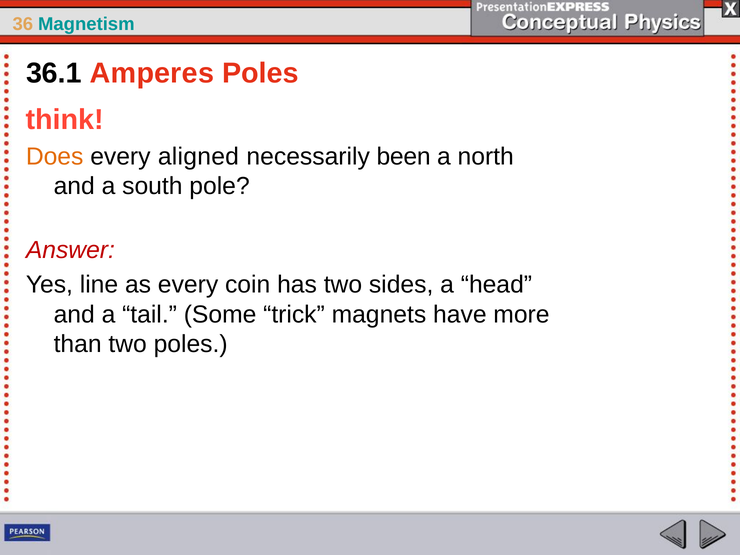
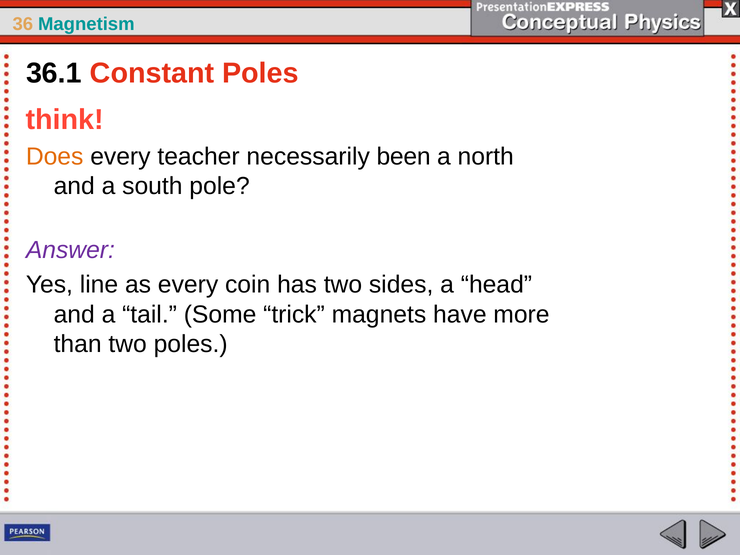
Amperes: Amperes -> Constant (152, 73)
aligned: aligned -> teacher (199, 157)
Answer colour: red -> purple (70, 250)
